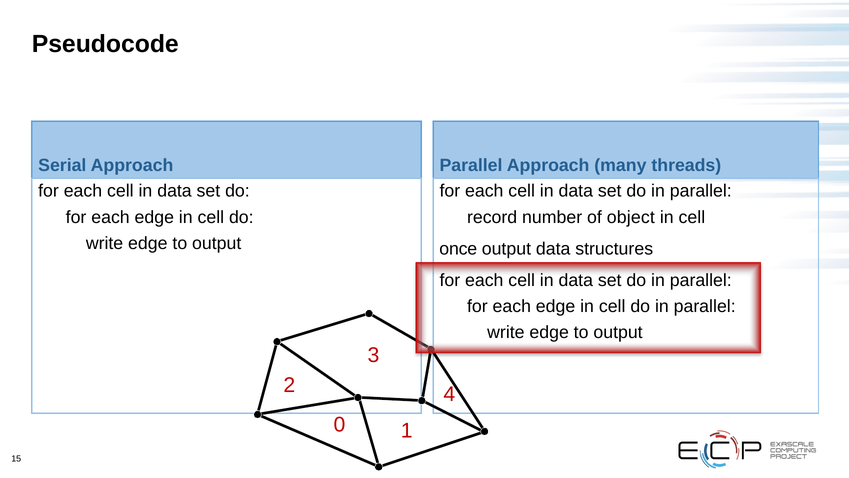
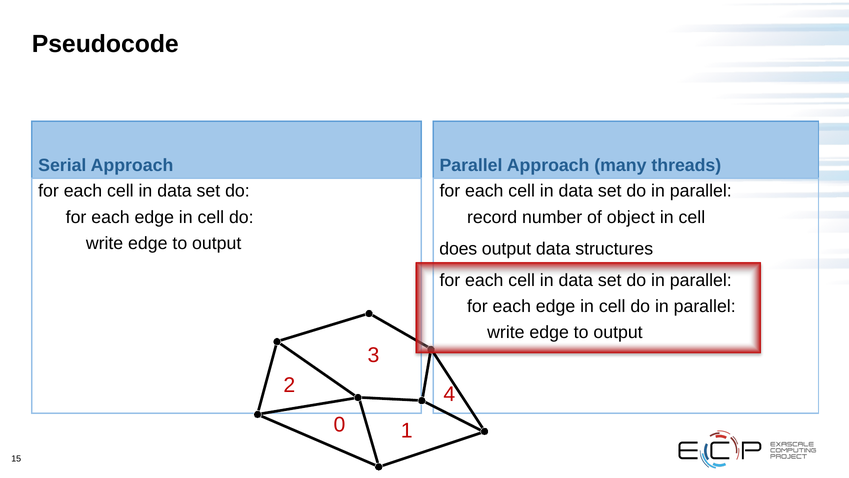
once: once -> does (458, 249)
